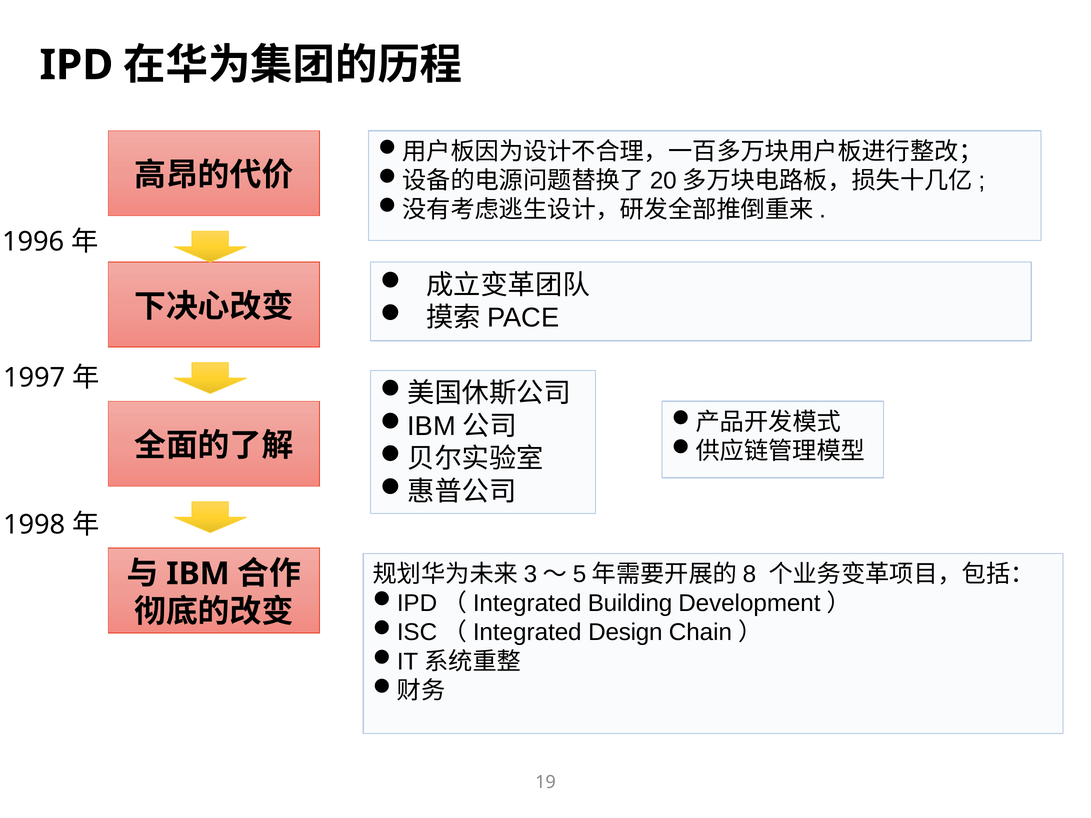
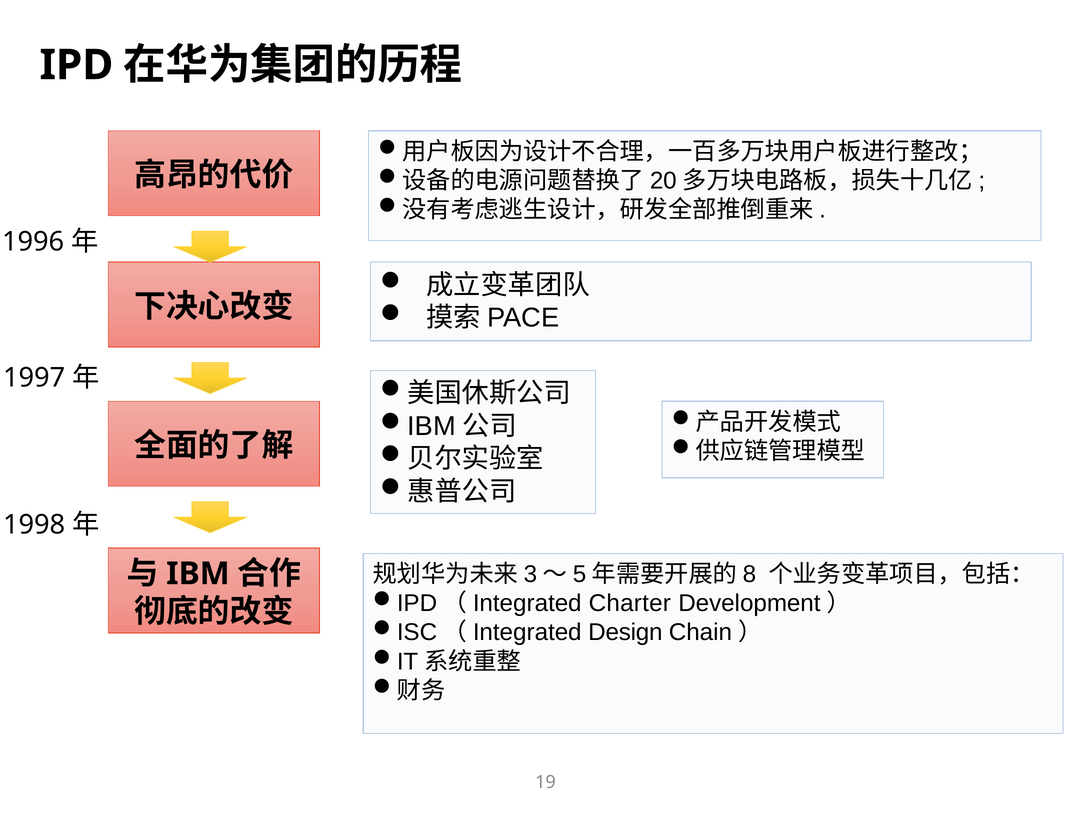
Building: Building -> Charter (630, 604)
